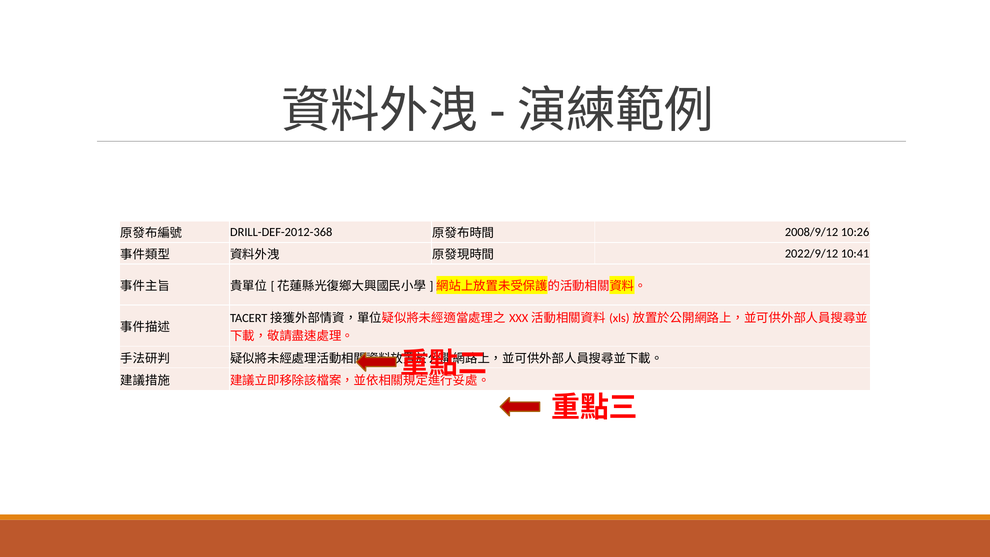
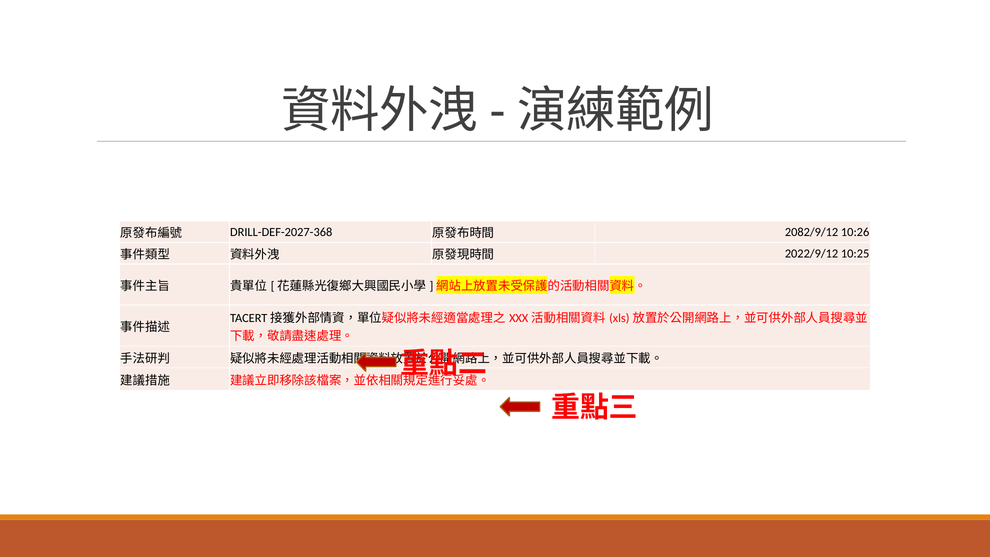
DRILL-DEF-2012-368: DRILL-DEF-2012-368 -> DRILL-DEF-2027-368 (281, 232)
2008/9/12: 2008/9/12 -> 2082/9/12 (812, 232)
10:41: 10:41 -> 10:25 (855, 254)
